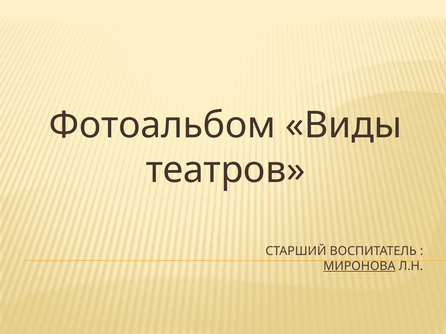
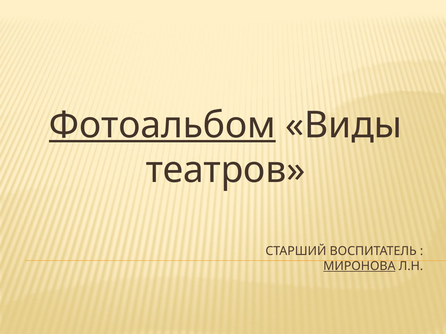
Фотоальбом underline: none -> present (162, 126)
